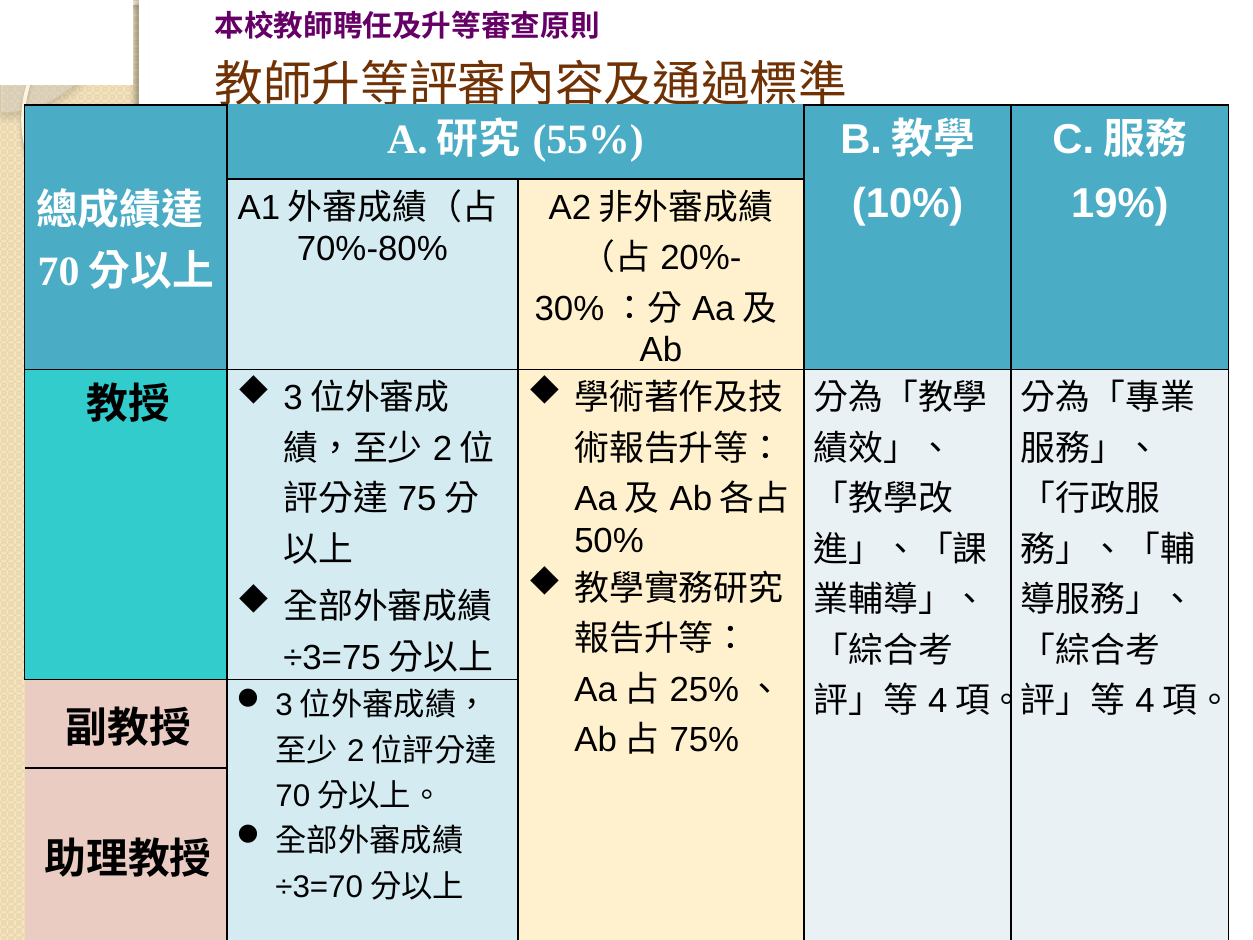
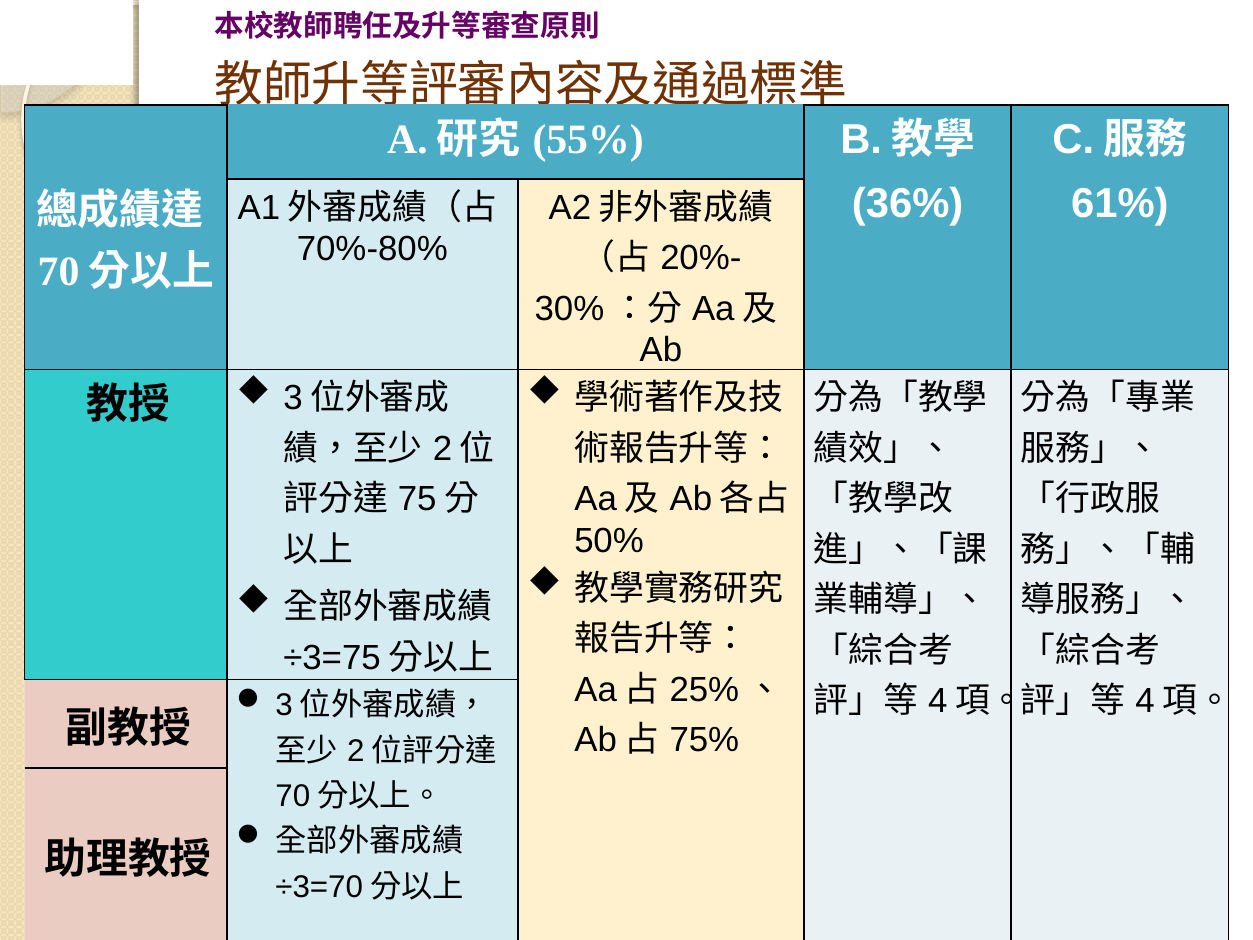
10%: 10% -> 36% (908, 204)
19%: 19% -> 61% (1120, 204)
